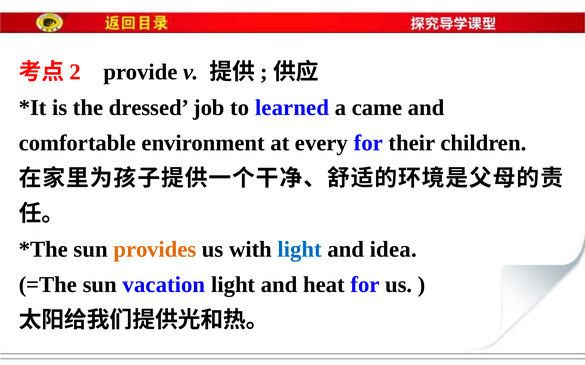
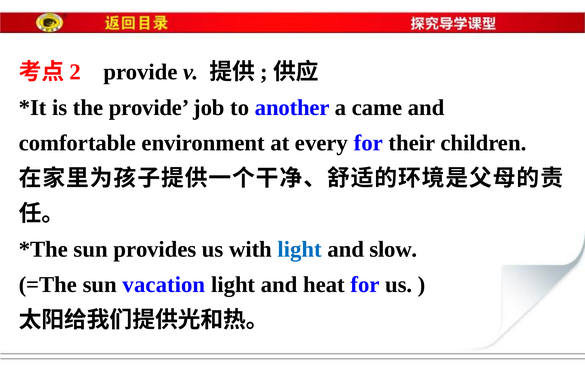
the dressed: dressed -> provide (149, 108)
learned: learned -> another (292, 108)
provides colour: orange -> black (155, 250)
idea: idea -> slow (393, 250)
